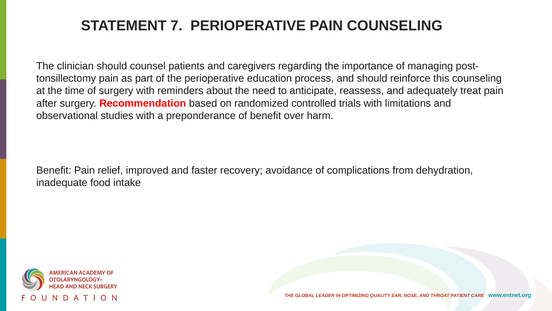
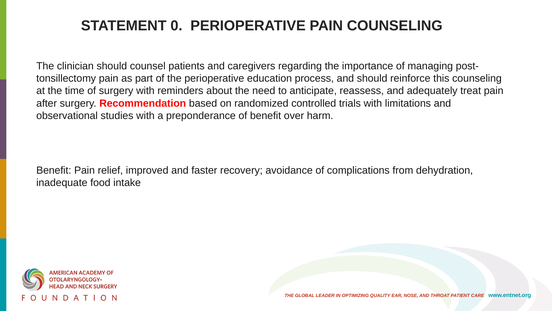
7: 7 -> 0 (176, 26)
